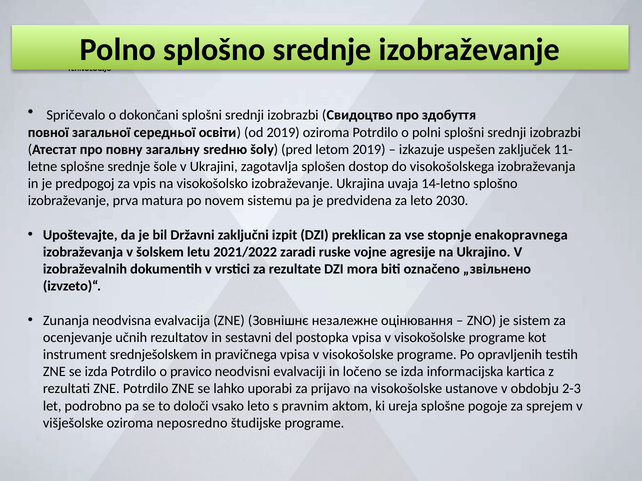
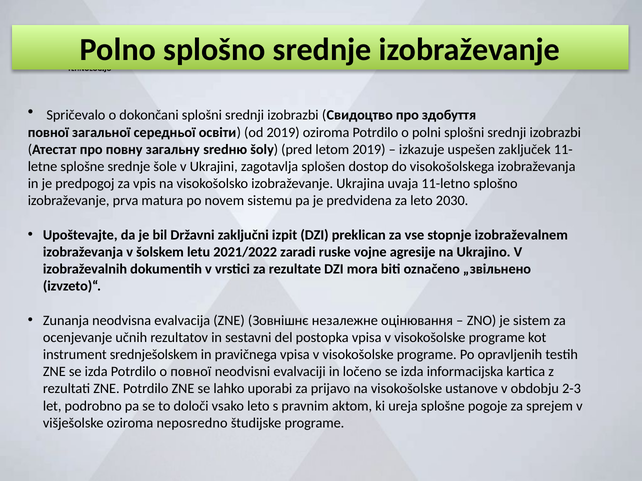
14-letno: 14-letno -> 11-letno (446, 184)
enakopravnega: enakopravnega -> izobraževalnem (521, 235)
o pravico: pravico -> повної (191, 372)
